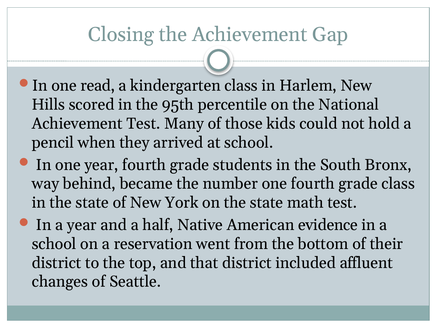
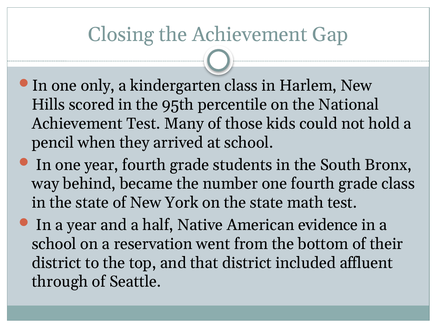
read: read -> only (98, 86)
changes: changes -> through (60, 282)
